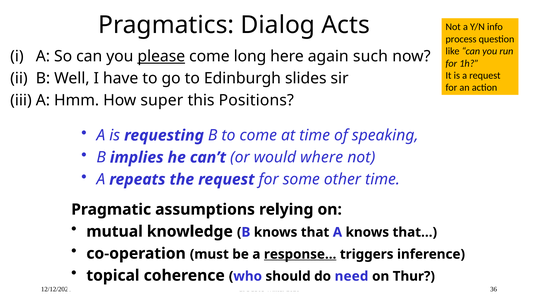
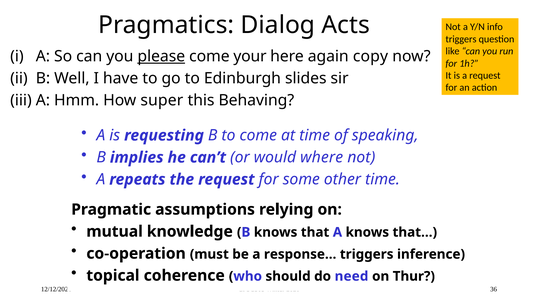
process: process -> triggers (461, 39)
long: long -> your (250, 56)
such: such -> copy (370, 56)
Positions: Positions -> Behaving (256, 100)
response… underline: present -> none (300, 254)
